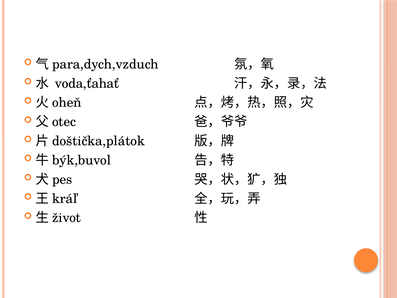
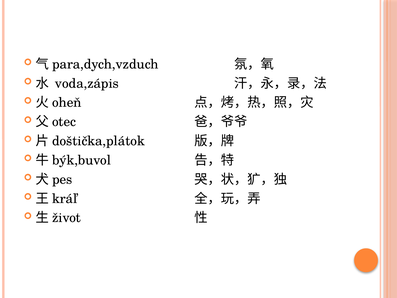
voda,ťahať: voda,ťahať -> voda,zápis (87, 83)
